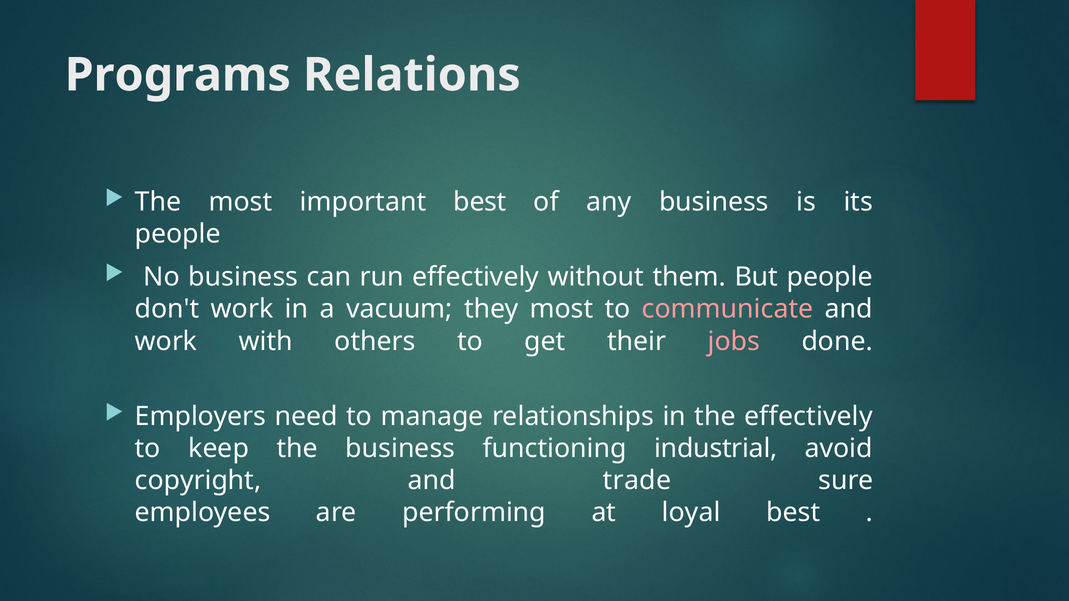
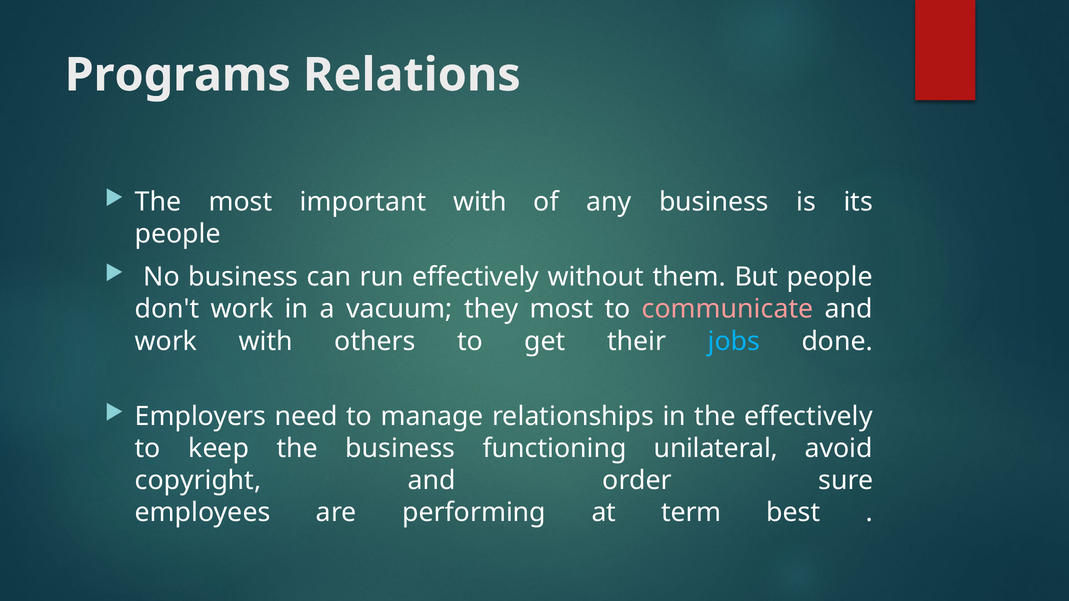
important best: best -> with (480, 202)
jobs colour: pink -> light blue (734, 341)
industrial: industrial -> unilateral (716, 449)
trade: trade -> order (637, 481)
loyal: loyal -> term (691, 513)
